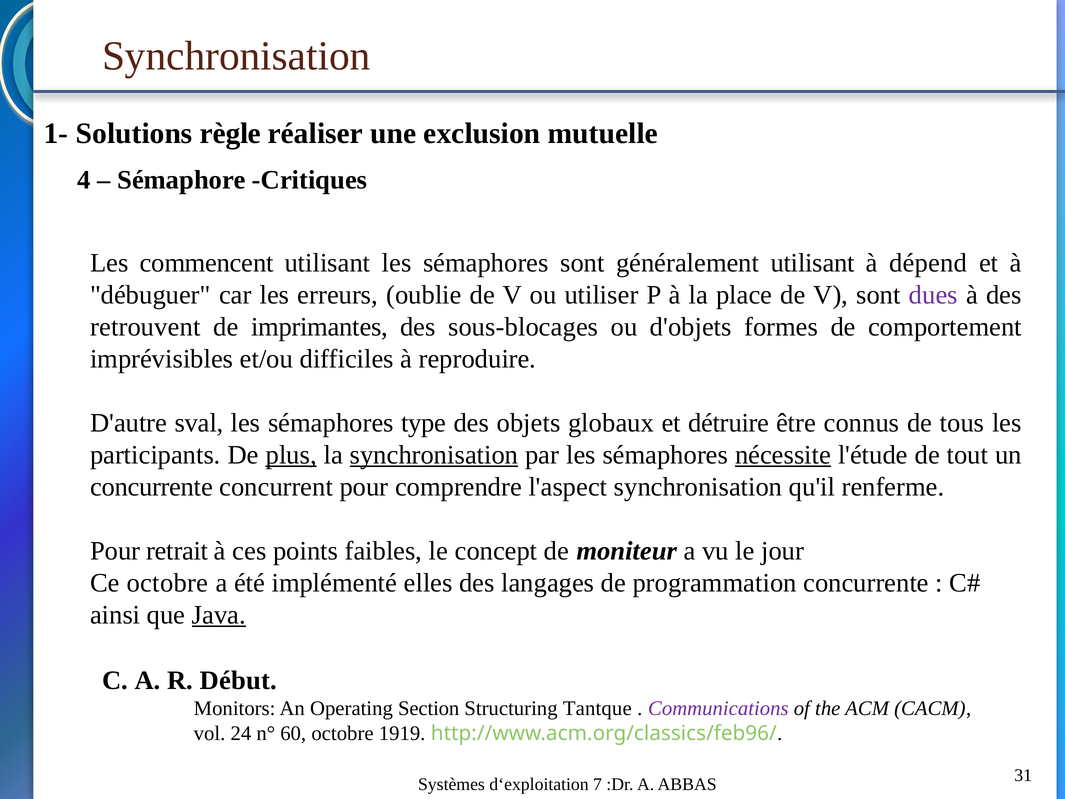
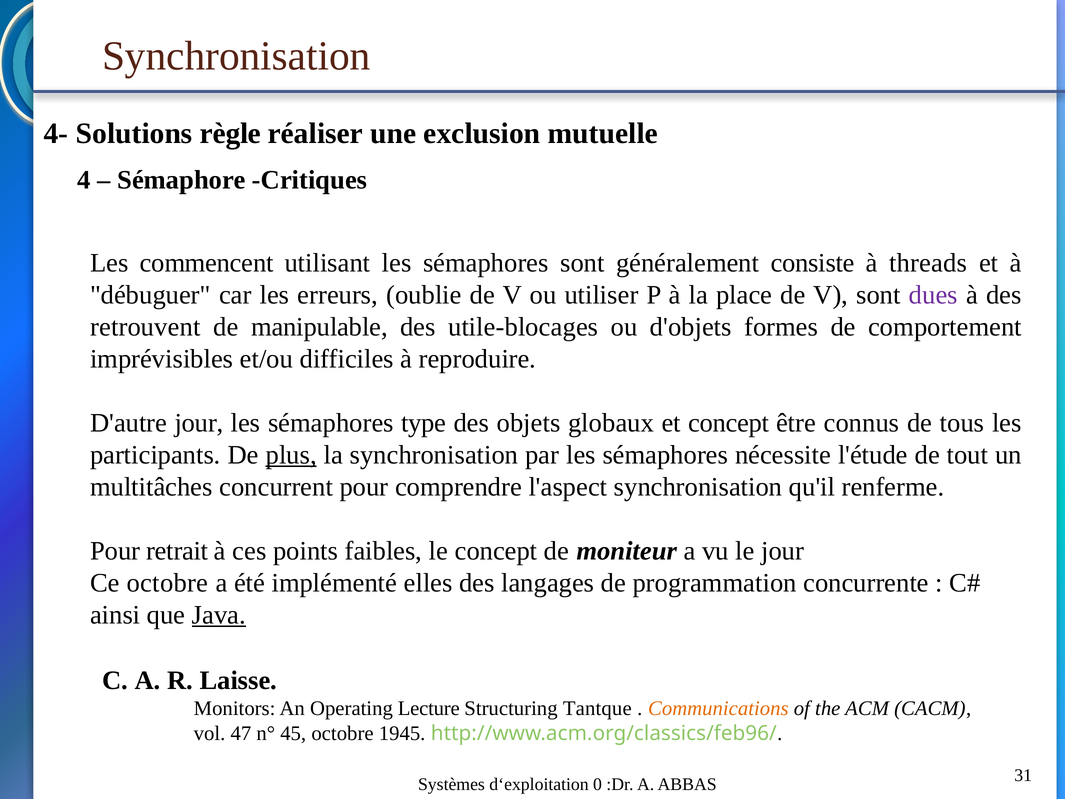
1-: 1- -> 4- (56, 133)
généralement utilisant: utilisant -> consiste (813, 263)
dépend: dépend -> threads (928, 263)
imprimantes: imprimantes -> manipulable (319, 327)
sous-blocages: sous-blocages -> utile-blocages (523, 327)
D'autre sval: sval -> jour (199, 423)
et détruire: détruire -> concept (729, 423)
synchronisation underline: present -> none (434, 455)
nécessite underline: present -> none (783, 455)
concurrente: concurrente -> multitâches (151, 487)
Début: Début -> Laisse (238, 680)
Section: Section -> Lecture (429, 708)
Communications colour: purple -> orange (718, 708)
24: 24 -> 47 (241, 733)
60: 60 -> 45 (293, 733)
1919: 1919 -> 1945 (402, 733)
7: 7 -> 0 (598, 784)
